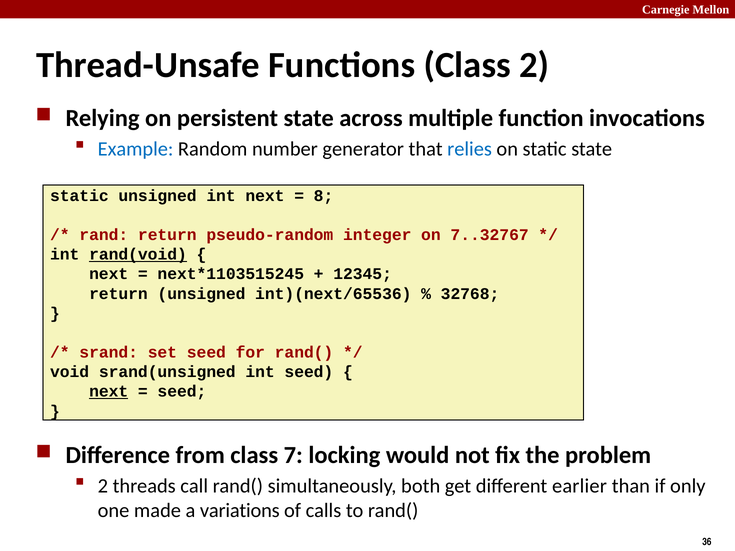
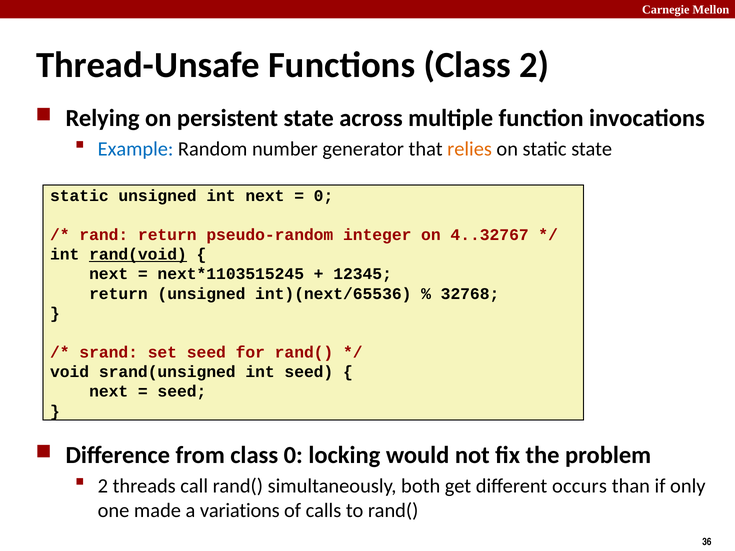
relies colour: blue -> orange (470, 149)
8: 8 -> 0 (324, 196)
7..32767: 7..32767 -> 4..32767 (490, 235)
next underline: present -> none (109, 392)
class 7: 7 -> 0 (293, 455)
earlier: earlier -> occurs (579, 486)
